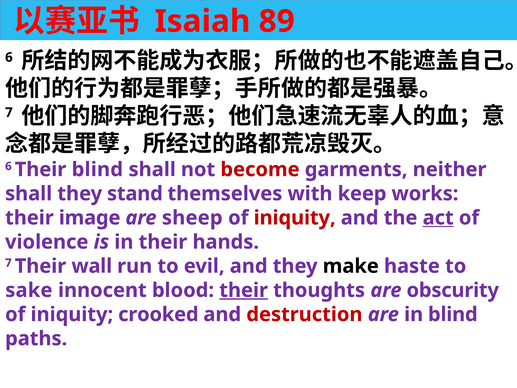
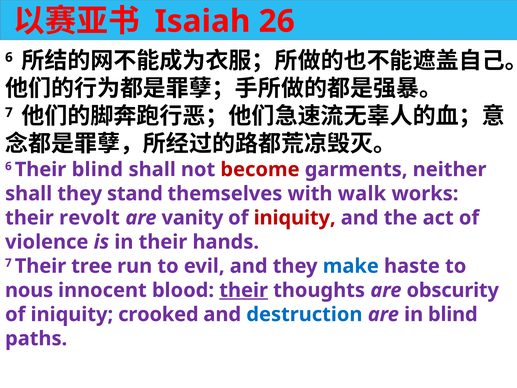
89: 89 -> 26 (277, 21)
keep: keep -> walk (362, 194)
image: image -> revolt (89, 218)
sheep: sheep -> vanity (192, 218)
act underline: present -> none (438, 218)
wall: wall -> tree (92, 266)
make colour: black -> blue (351, 266)
sake: sake -> nous (29, 290)
destruction colour: red -> blue (304, 314)
